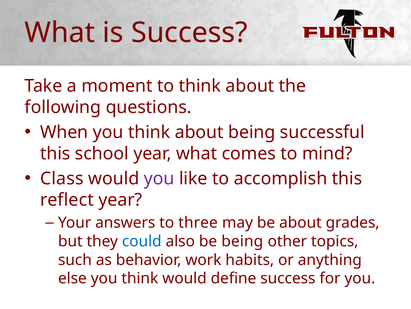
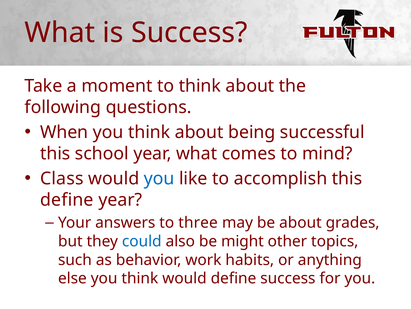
you colour: purple -> blue (159, 178)
reflect: reflect -> define (67, 199)
be being: being -> might (242, 241)
